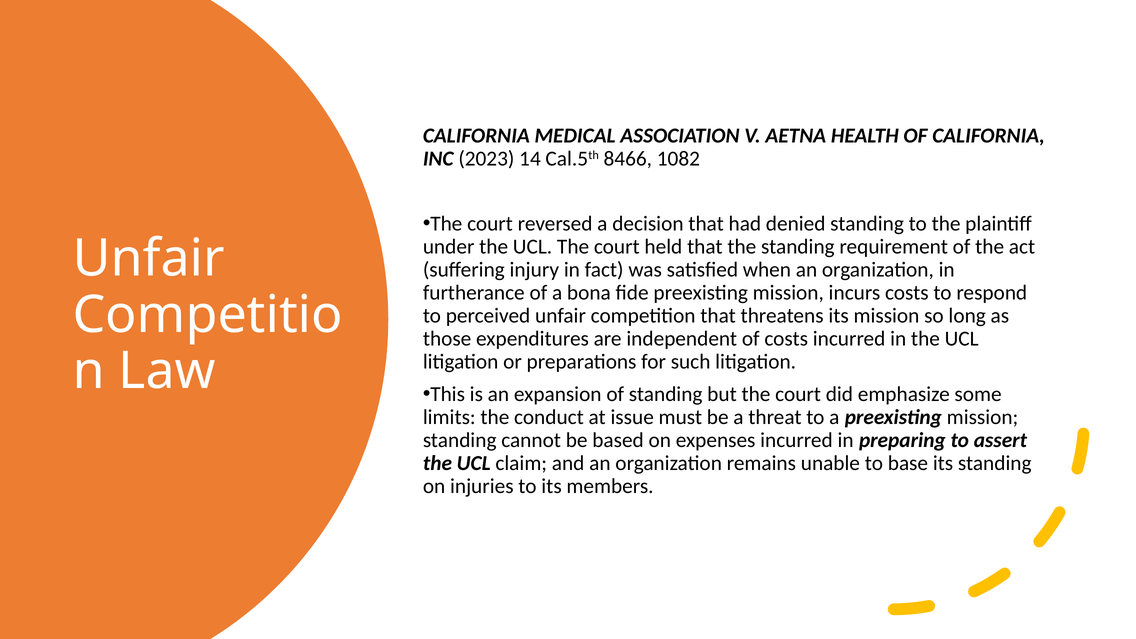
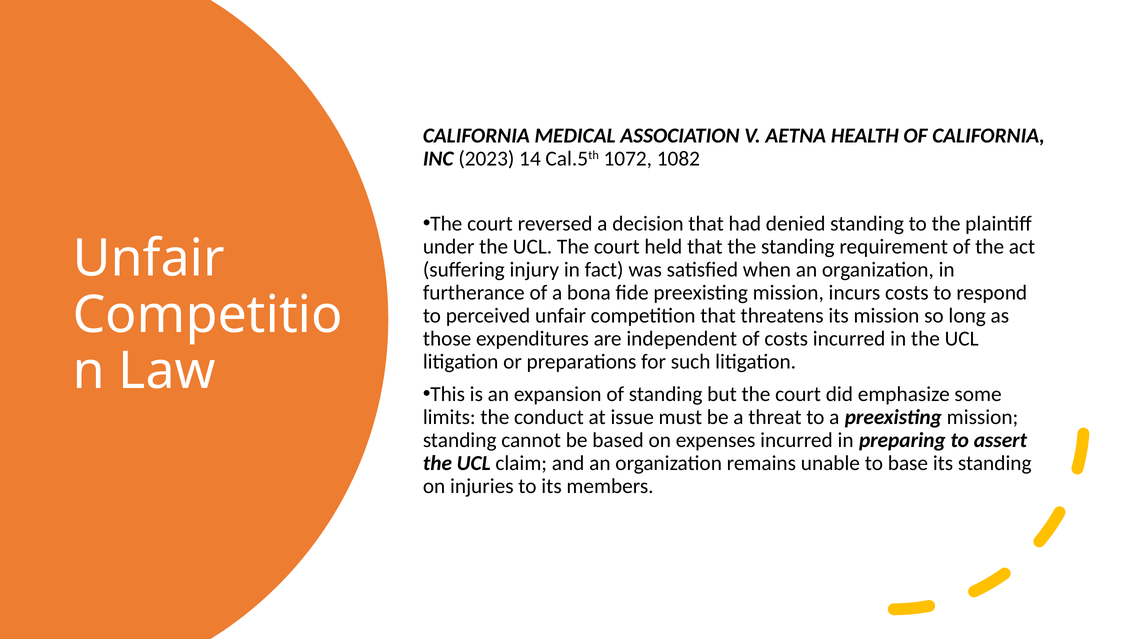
8466: 8466 -> 1072 (628, 159)
